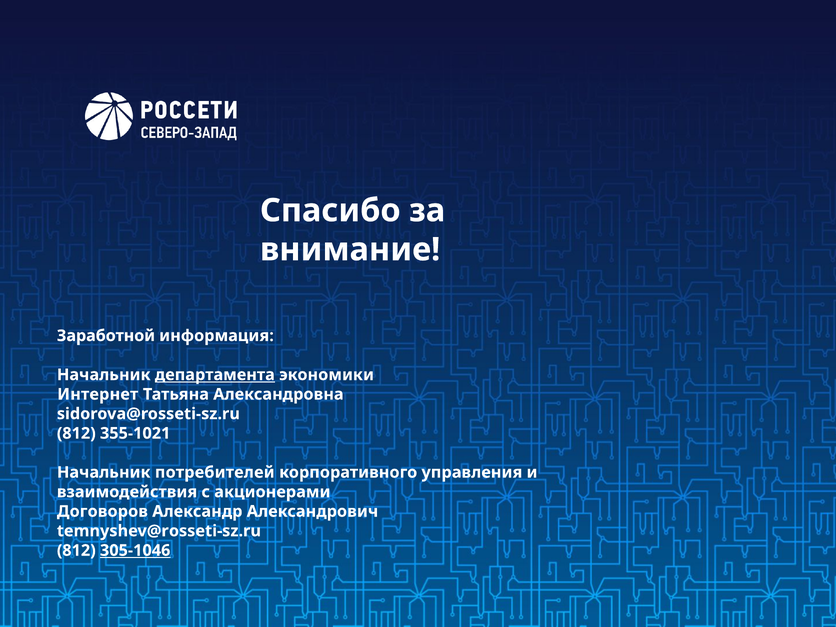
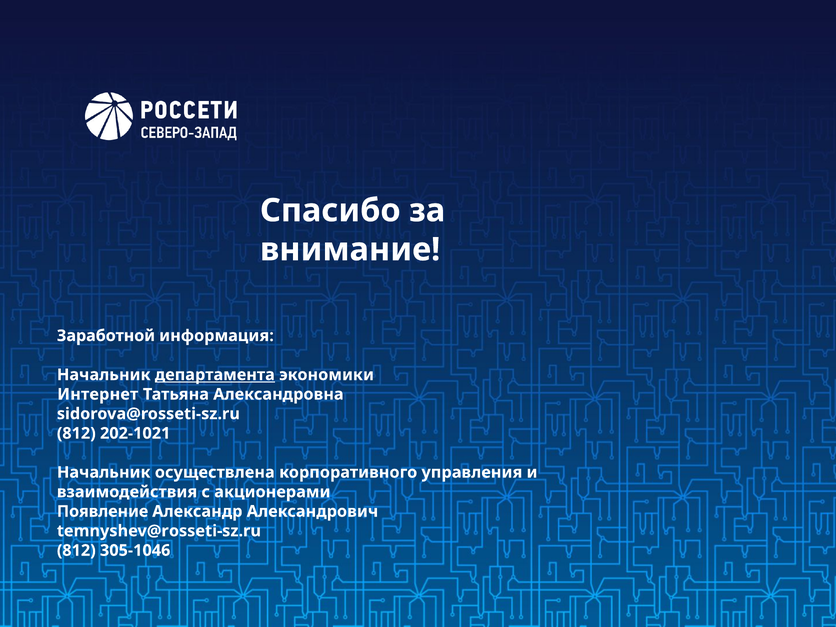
355-1021: 355-1021 -> 202-1021 (135, 433)
потребителей: потребителей -> осуществлена (215, 472)
Договоров: Договоров -> Появление (103, 511)
305-1046 underline: present -> none (135, 550)
